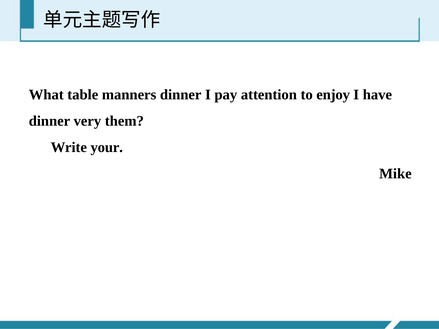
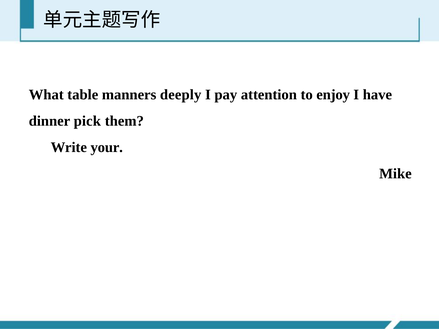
manners dinner: dinner -> deeply (181, 95)
very: very -> pick (87, 121)
